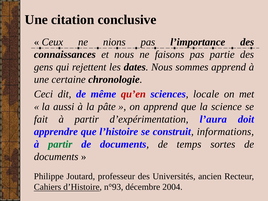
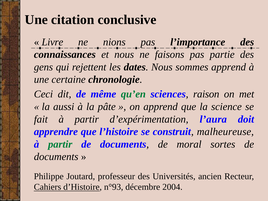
Ceux: Ceux -> Livre (52, 42)
qu’en colour: red -> green (133, 94)
locale: locale -> raison (206, 94)
informations: informations -> malheureuse (225, 132)
temps: temps -> moral (189, 144)
